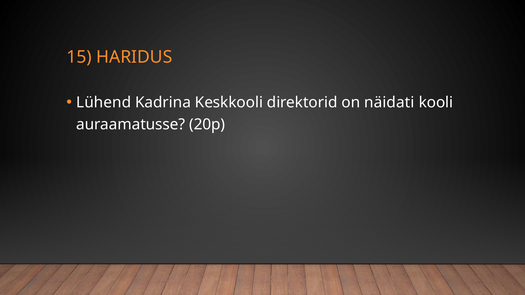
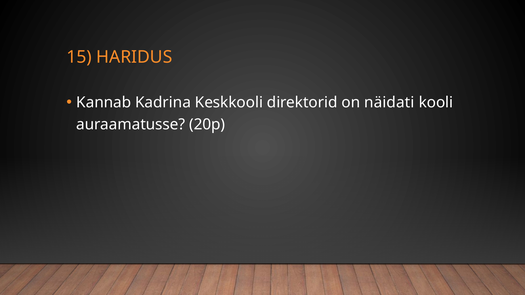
Lühend: Lühend -> Kannab (104, 103)
